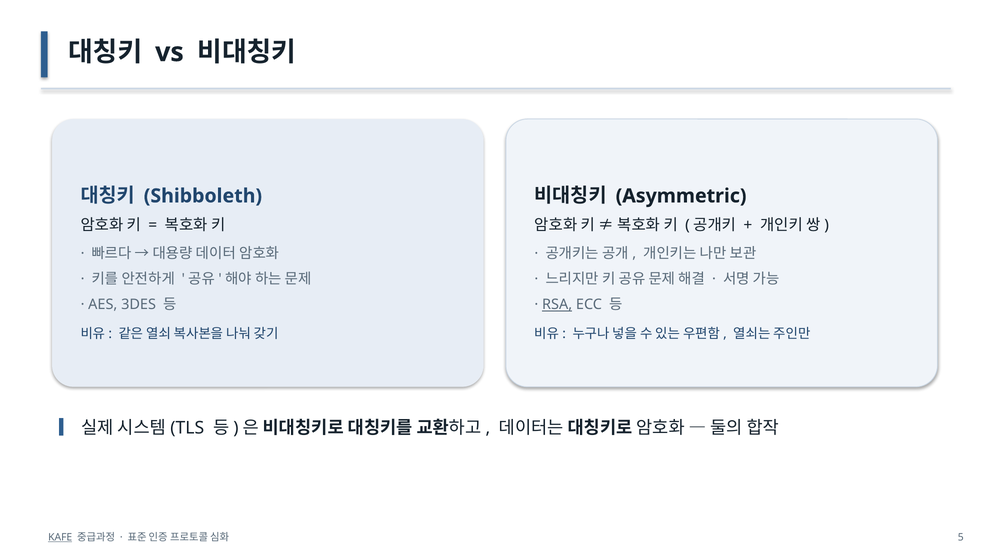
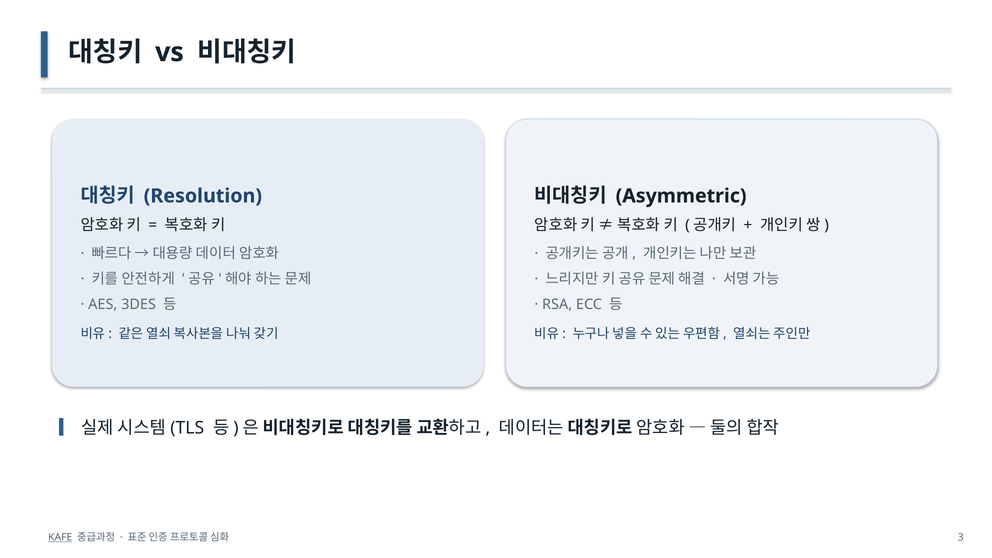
Shibboleth: Shibboleth -> Resolution (203, 196)
RSA underline: present -> none (557, 305)
5: 5 -> 3 (961, 537)
